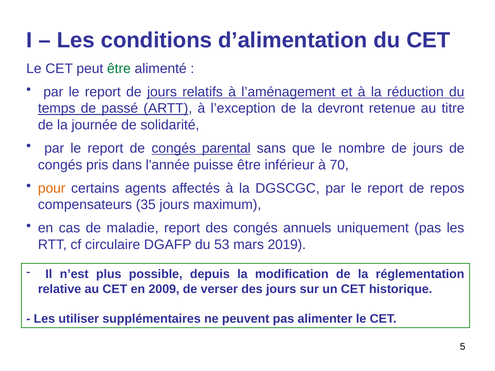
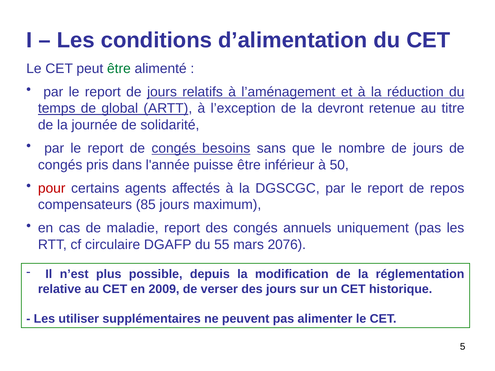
passé: passé -> global (120, 109)
parental: parental -> besoins (226, 148)
70: 70 -> 50 (339, 165)
pour colour: orange -> red (52, 188)
35: 35 -> 85 (146, 205)
53: 53 -> 55 (222, 245)
2019: 2019 -> 2076 (287, 245)
